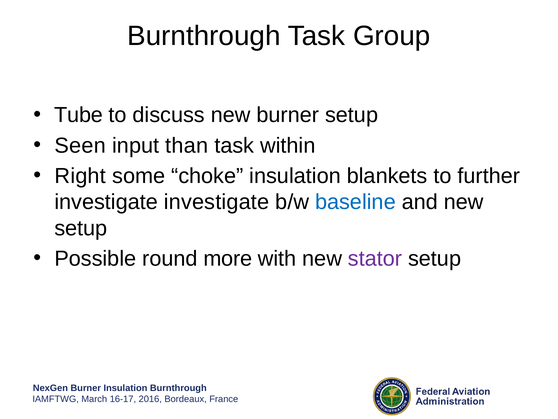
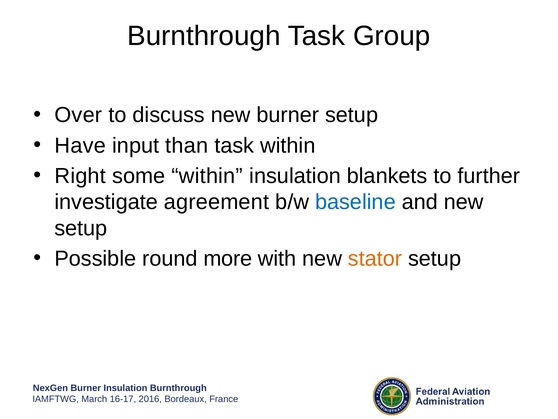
Tube: Tube -> Over (78, 115)
Seen: Seen -> Have (80, 145)
some choke: choke -> within (207, 176)
investigate investigate: investigate -> agreement (217, 202)
stator colour: purple -> orange (375, 258)
